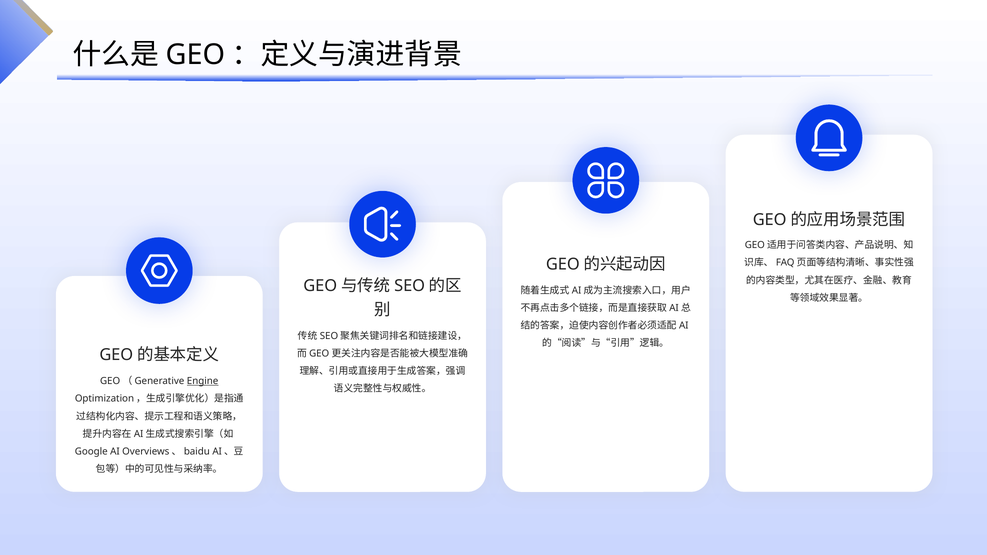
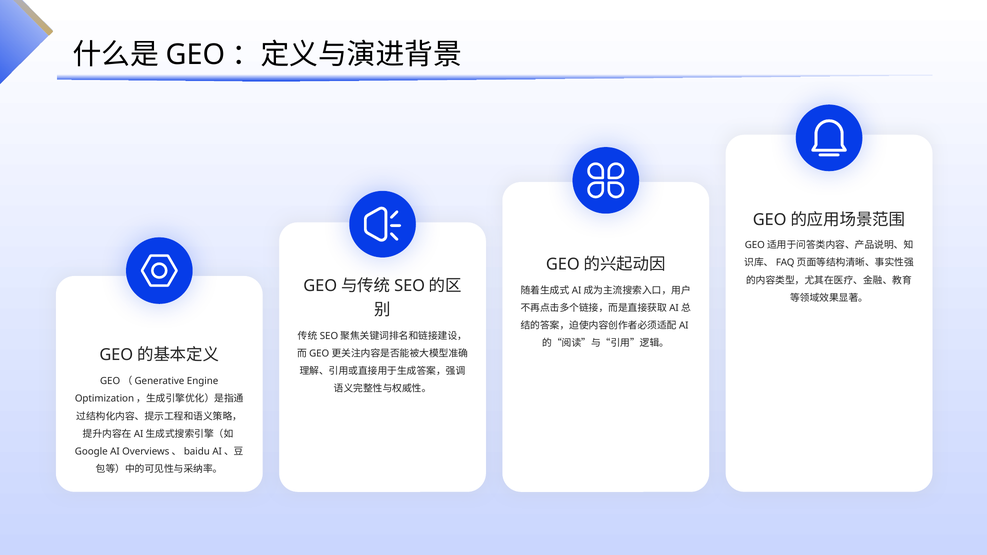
Engine underline: present -> none (203, 381)
